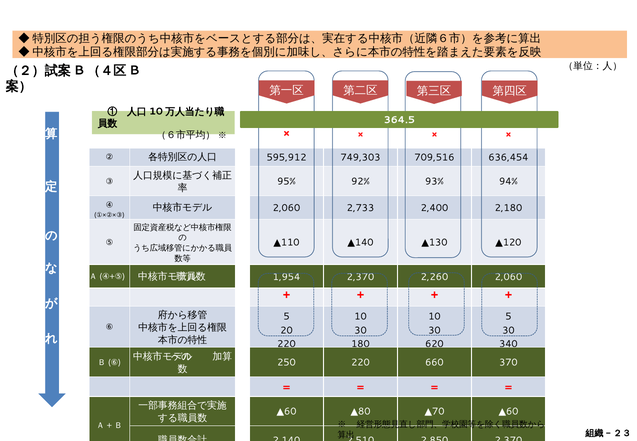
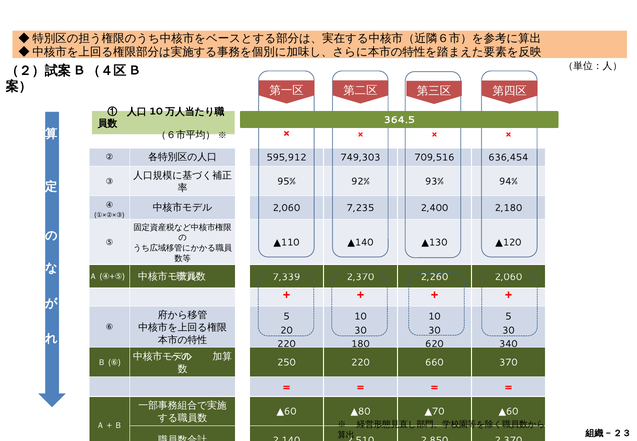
2,733: 2,733 -> 7,235 (360, 208)
1,954: 1,954 -> 7,339 (286, 277)
